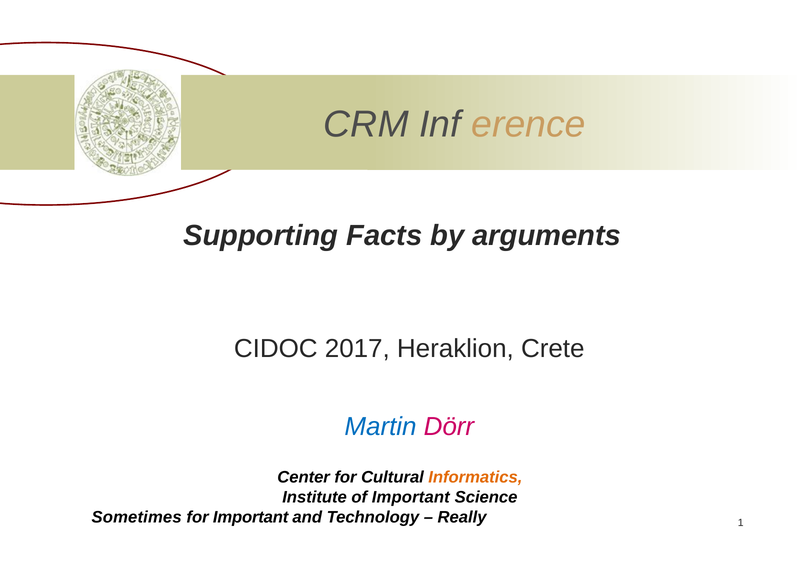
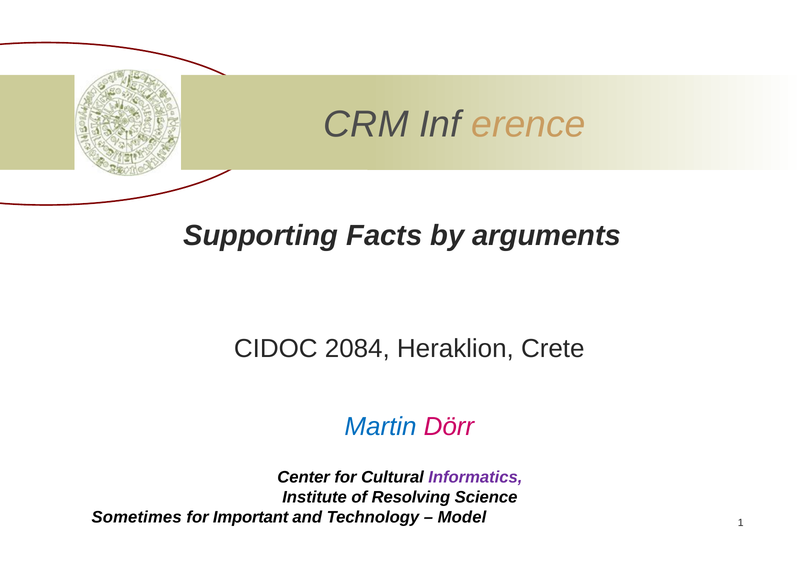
2017: 2017 -> 2084 (357, 349)
Informatics colour: orange -> purple (475, 477)
of Important: Important -> Resolving (411, 497)
Really: Really -> Model (462, 517)
